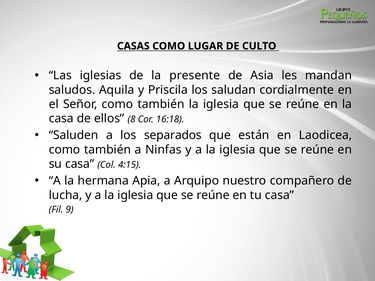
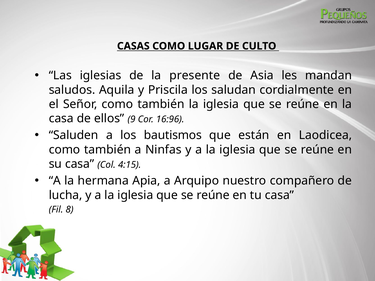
8: 8 -> 9 (131, 119)
16:18: 16:18 -> 16:96 (170, 119)
separados: separados -> bautismos (173, 135)
9: 9 -> 8 (70, 210)
